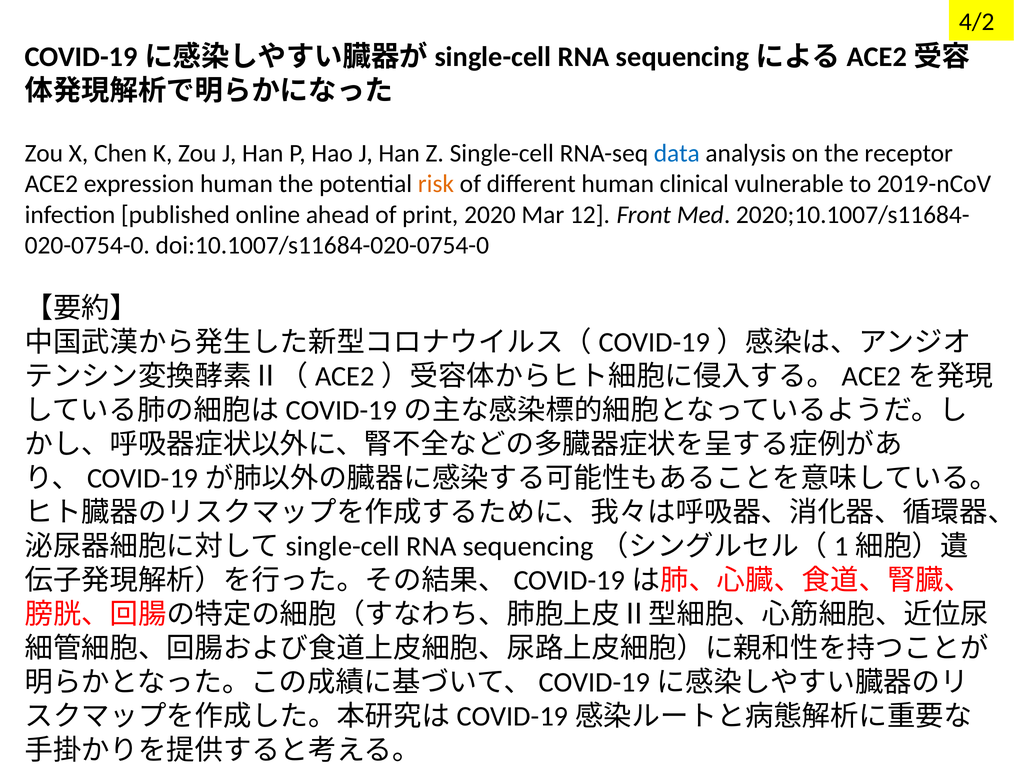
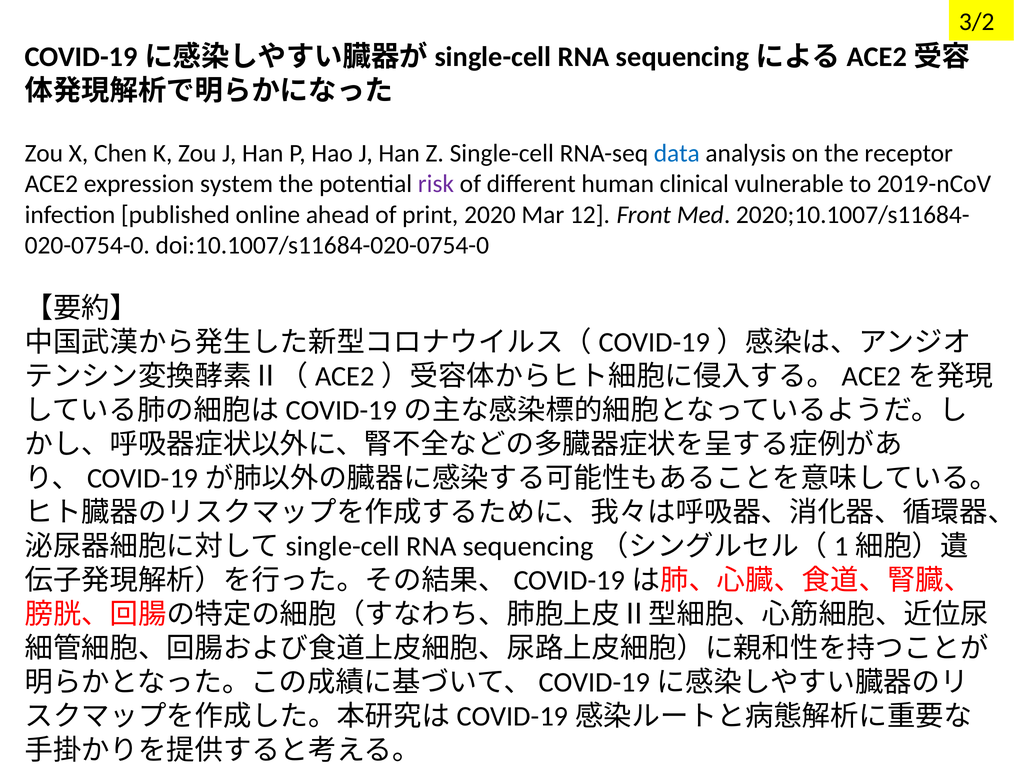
4/2: 4/2 -> 3/2 (977, 22)
expression human: human -> system (237, 184)
risk colour: orange -> purple (436, 184)
